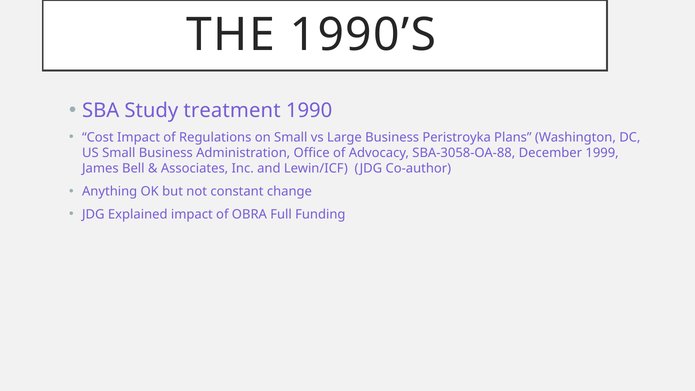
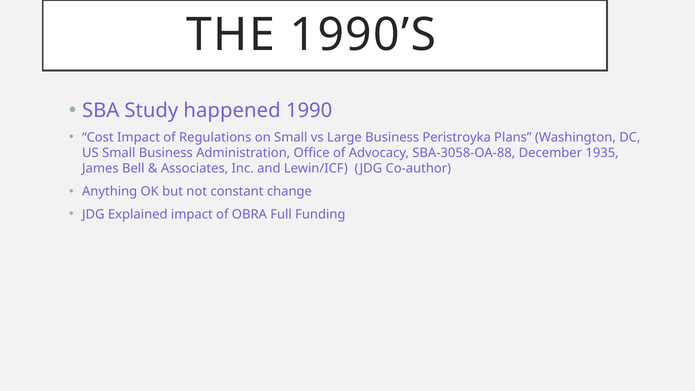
treatment: treatment -> happened (232, 111)
1999: 1999 -> 1935 (602, 153)
